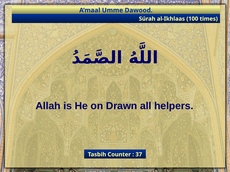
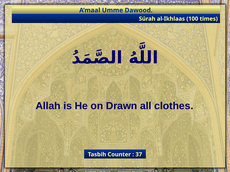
helpers: helpers -> clothes (174, 106)
